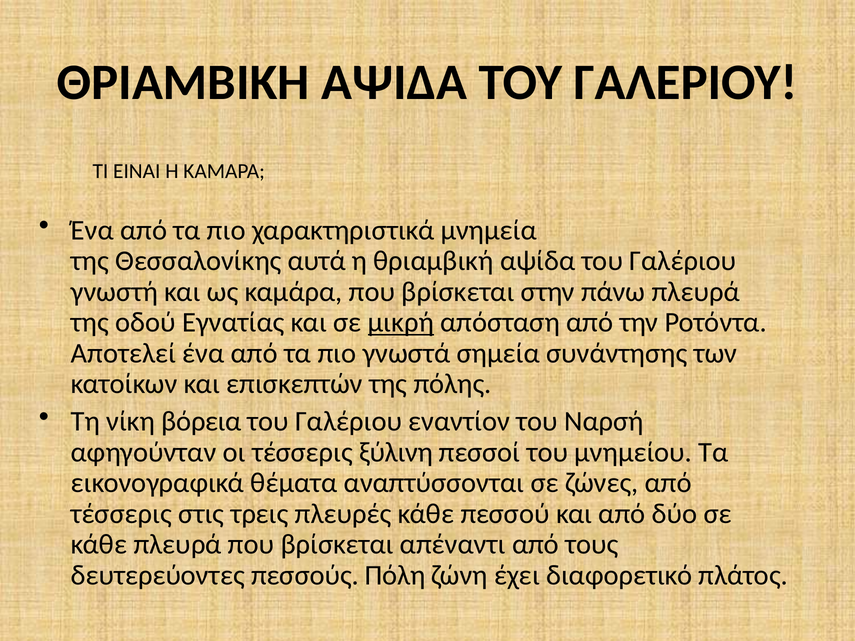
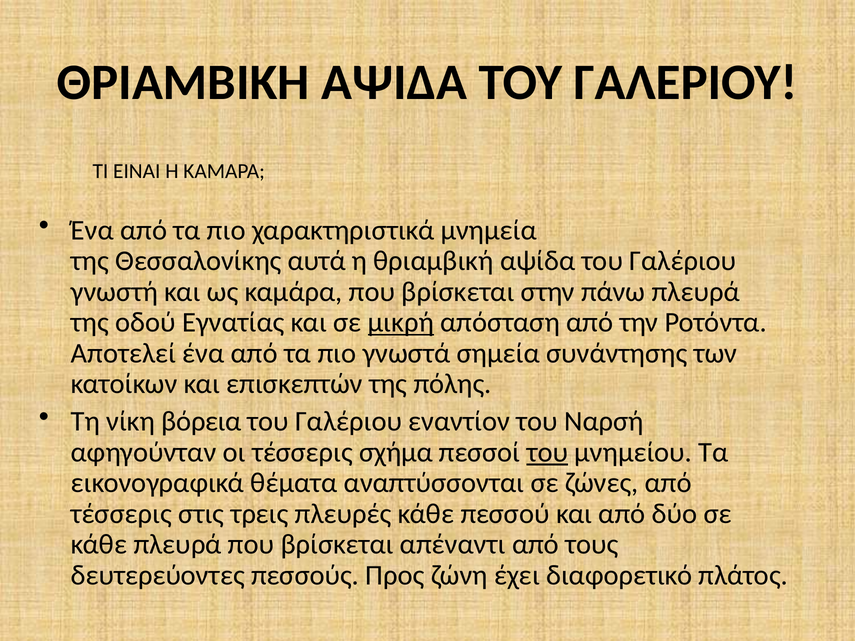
ξύλινη: ξύλινη -> σχήμα (396, 452)
του underline: none -> present (547, 452)
Πόλη: Πόλη -> Προς (395, 575)
